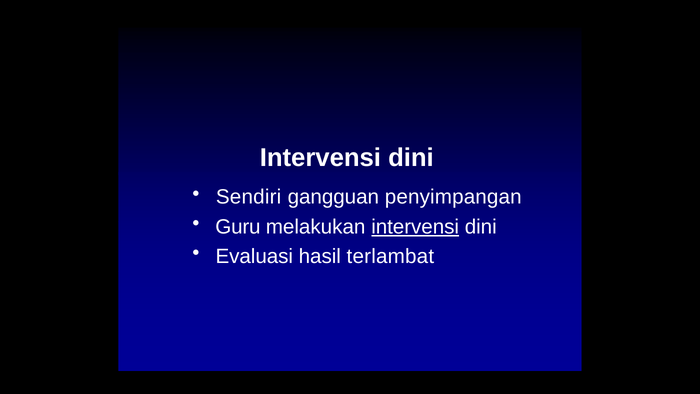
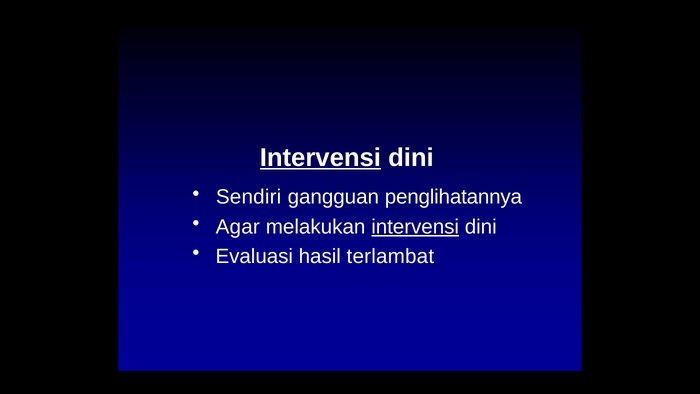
Intervensi underline: none -> present (320, 158)
penyimpangan: penyimpangan -> penglihatannya (453, 197)
Guru: Guru -> Agar (238, 227)
